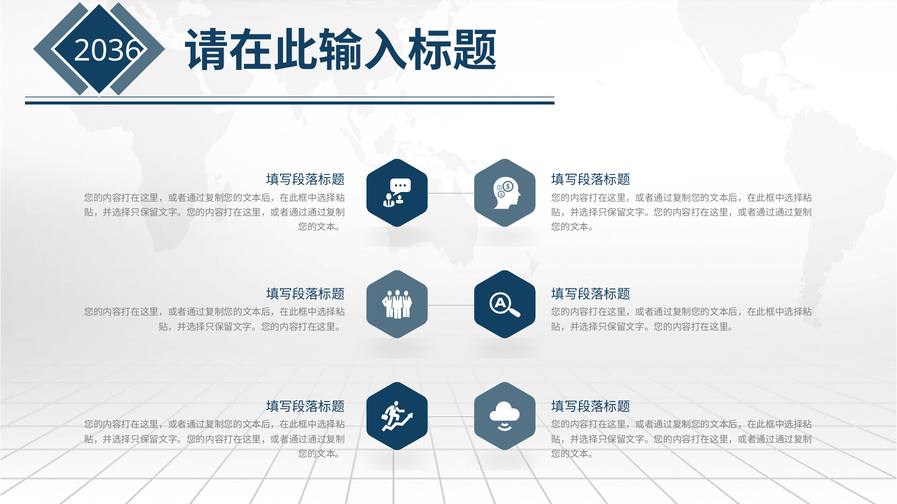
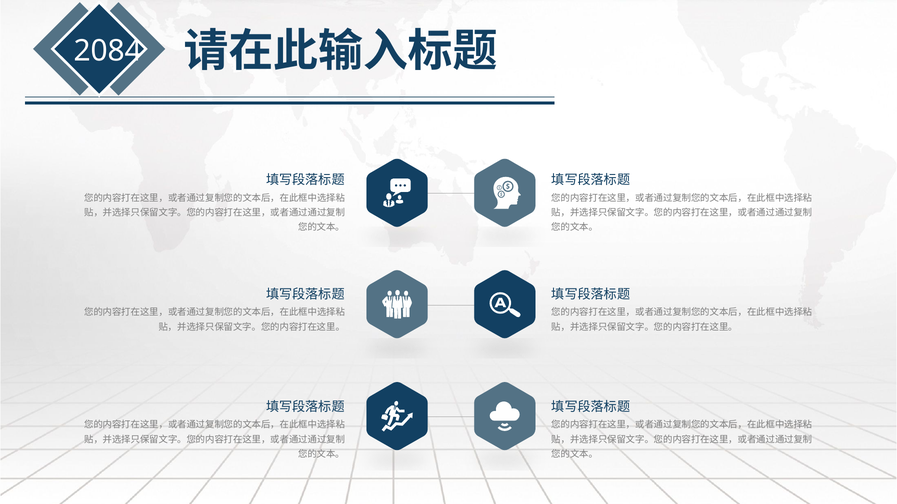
2036: 2036 -> 2084 (108, 51)
